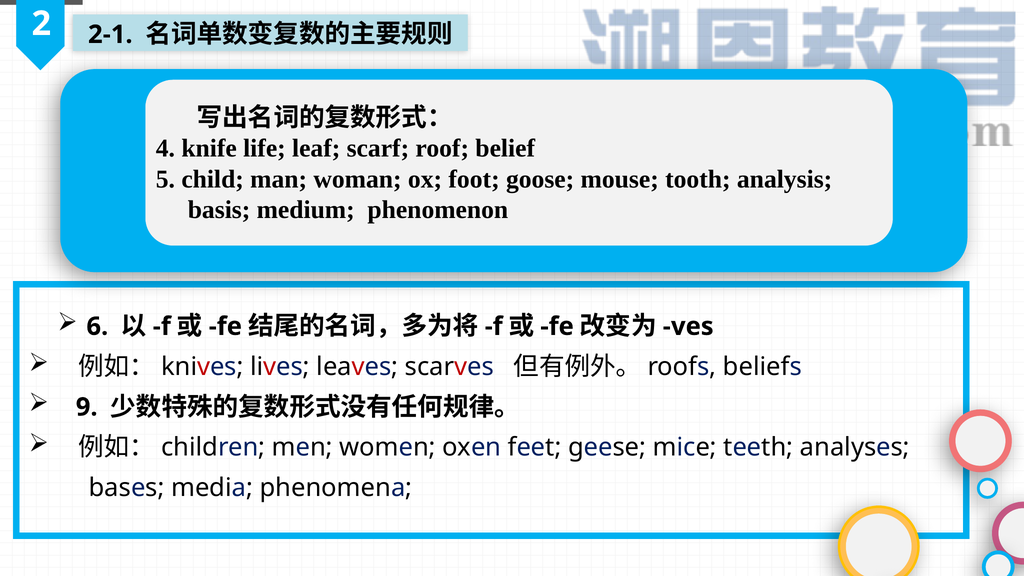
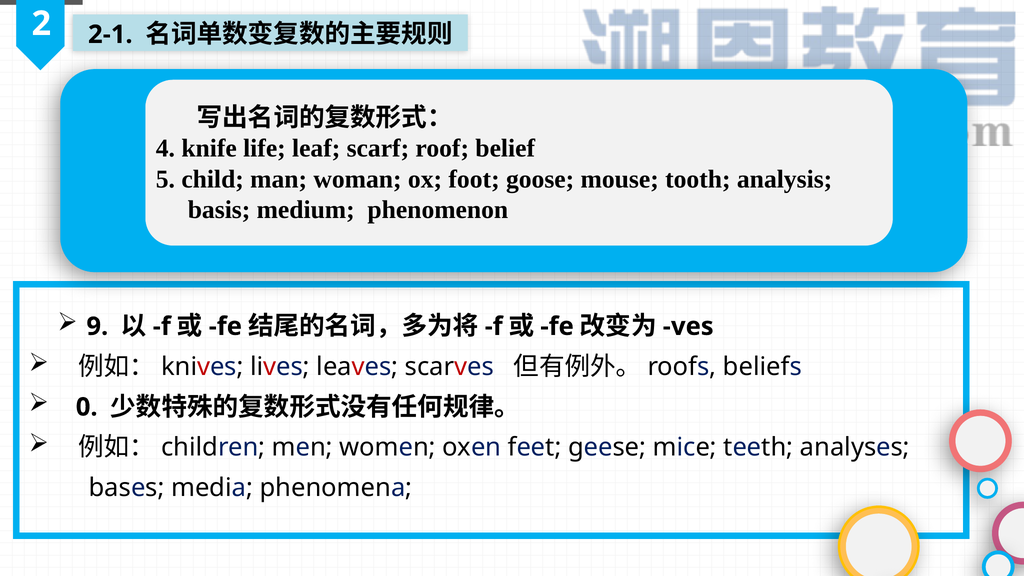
6: 6 -> 9 (97, 326)
9: 9 -> 0 (87, 407)
